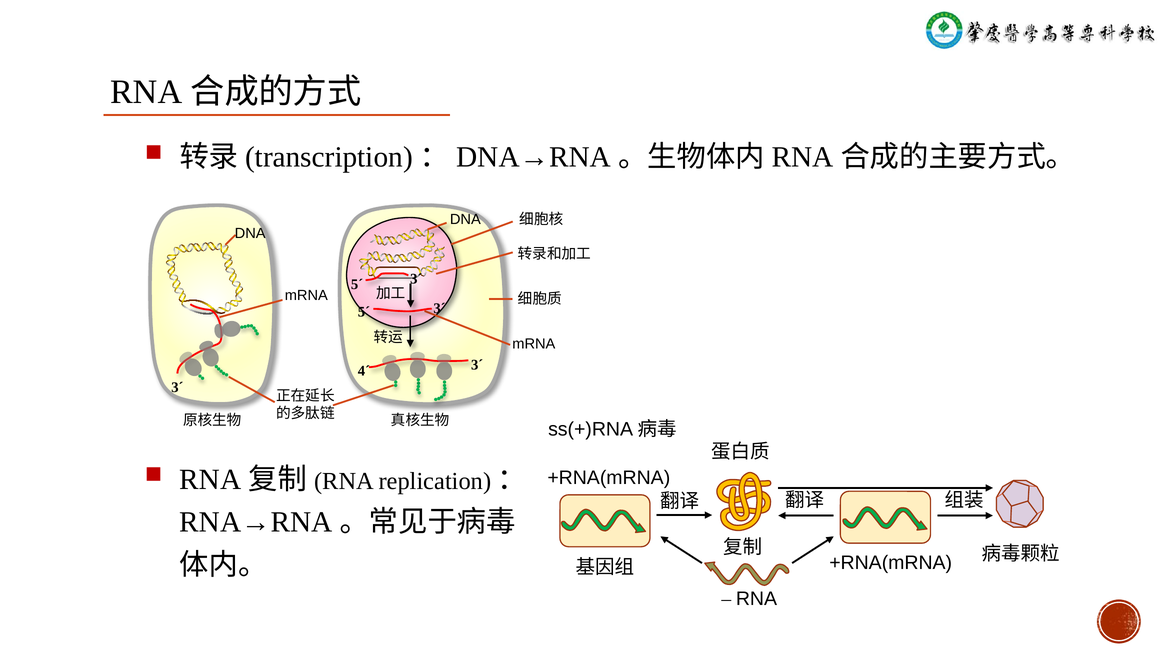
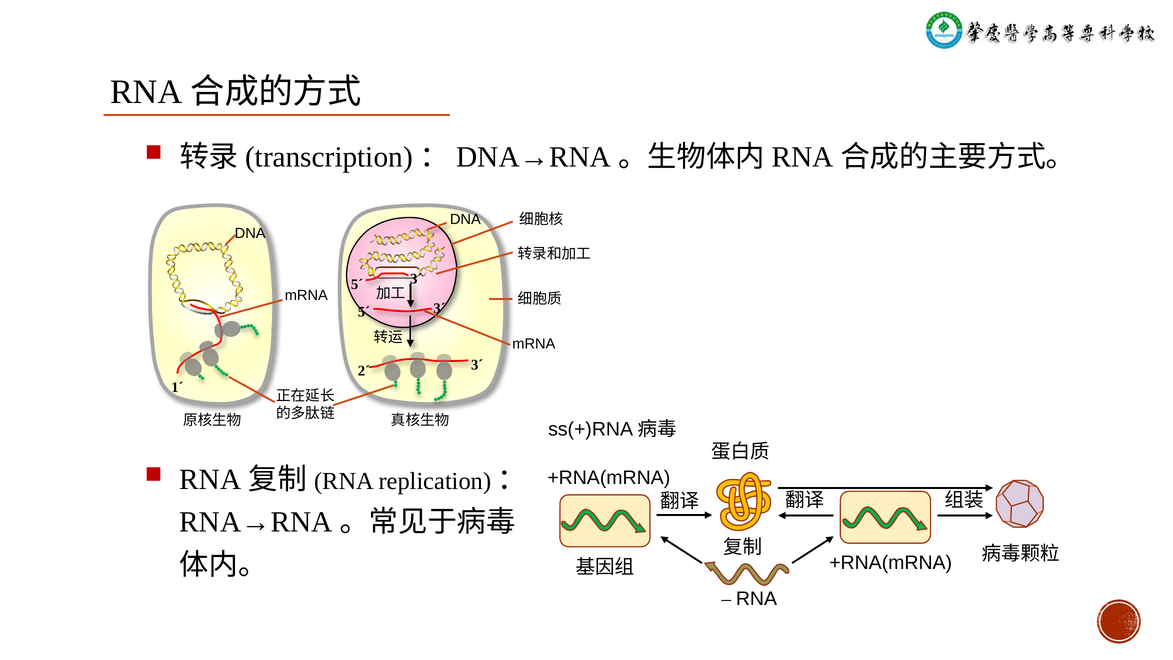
4´: 4´ -> 2´ (364, 371)
3´: 3´ -> 1´ (177, 387)
